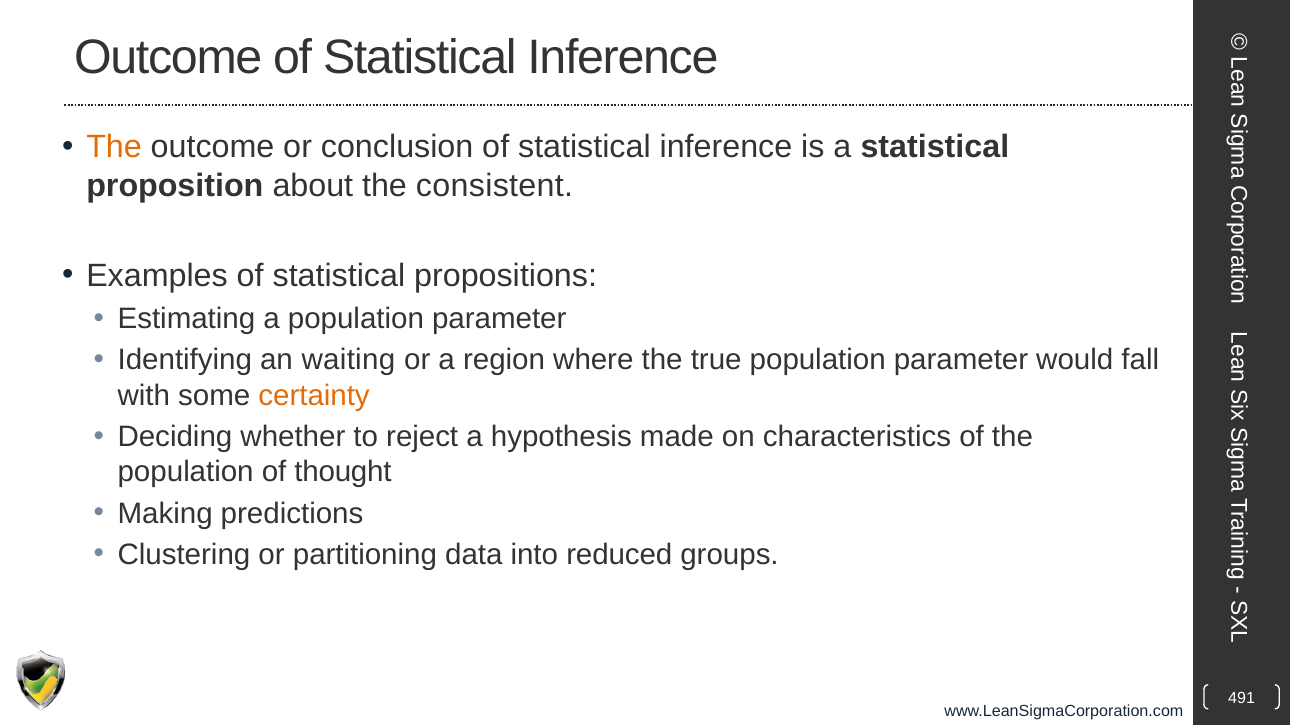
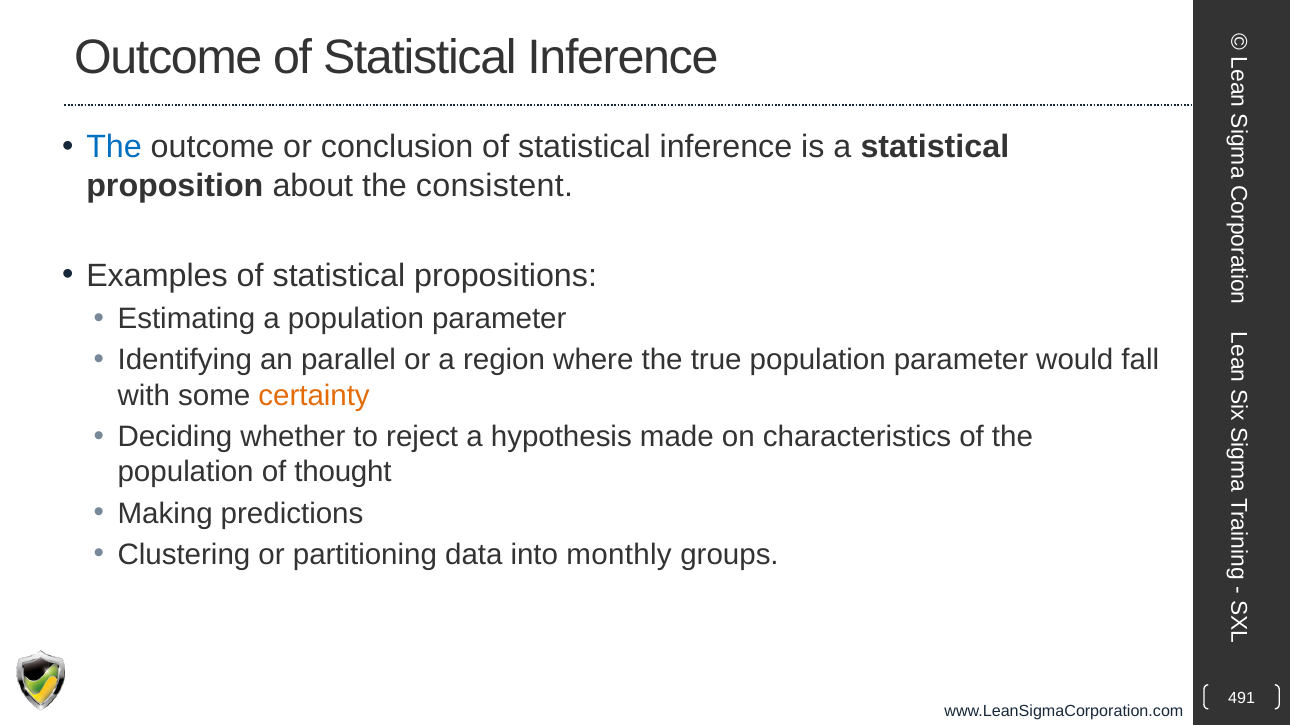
The colour: orange -> blue (114, 147)
waiting: waiting -> parallel (349, 360)
reduced: reduced -> monthly (619, 555)
